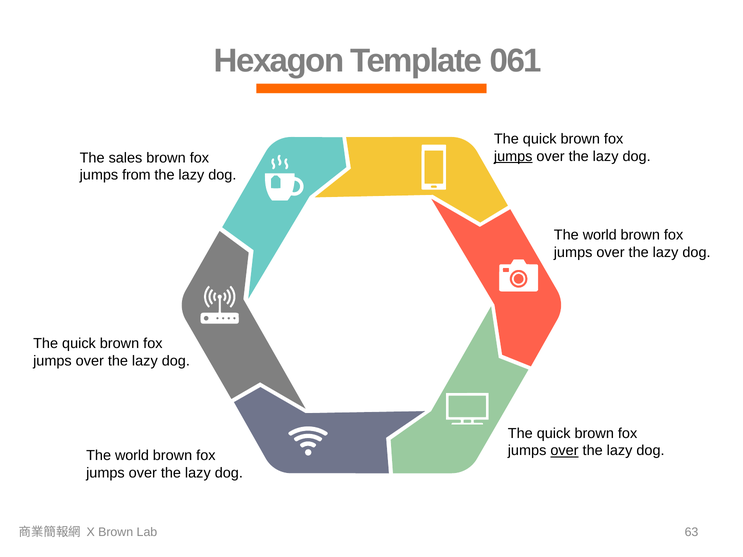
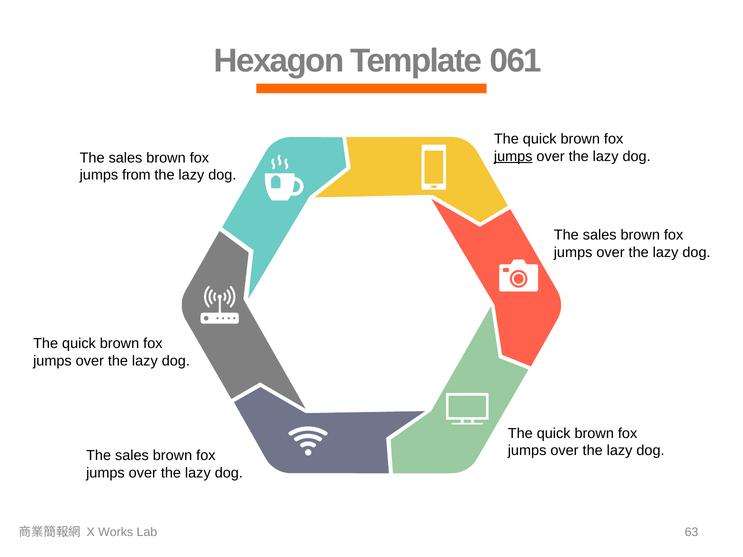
world: world -> sales (600, 235)
over underline: present -> none (564, 451)
world: world -> sales (132, 456)
X Brown: Brown -> Works (116, 532)
